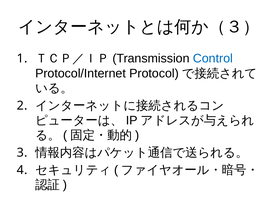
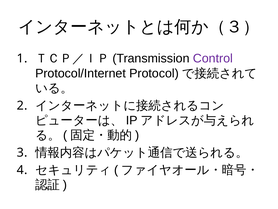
Control colour: blue -> purple (213, 58)
